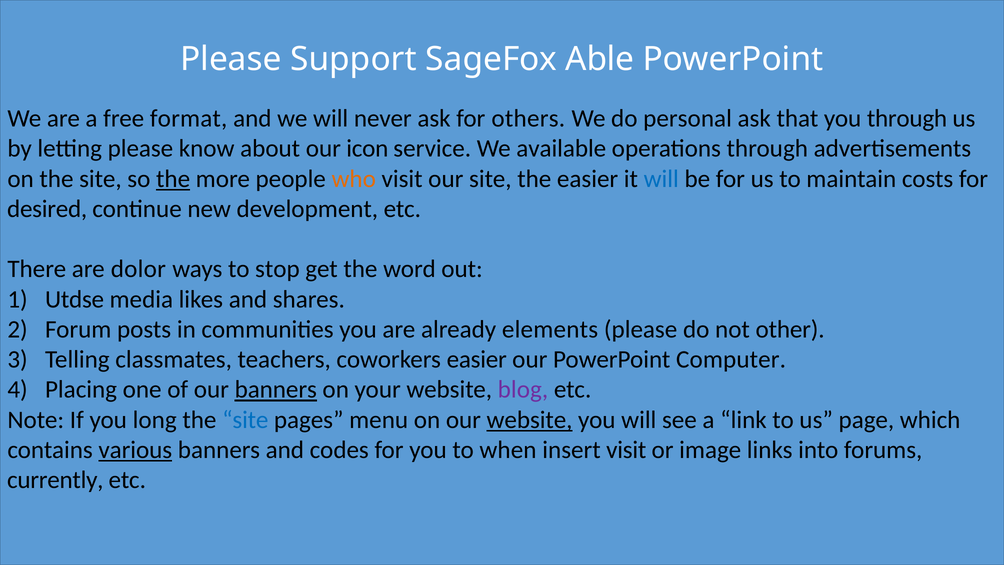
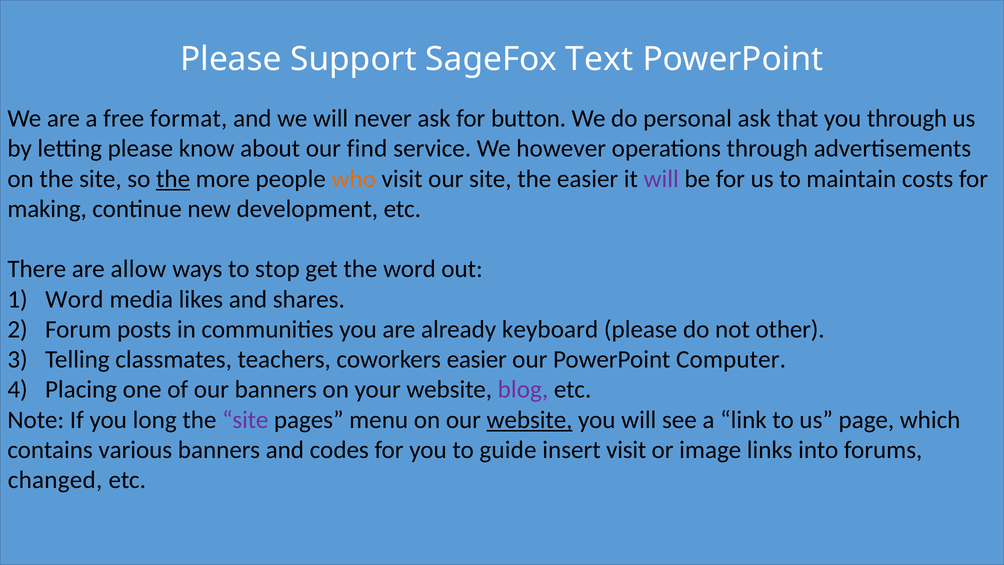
Able: Able -> Text (599, 59)
others: others -> button (529, 118)
icon: icon -> find (367, 149)
available: available -> however (561, 149)
will colour: blue -> purple (661, 179)
desired: desired -> making (47, 209)
dolor: dolor -> allow (138, 269)
Utdse: Utdse -> Word (74, 299)
elements: elements -> keyboard (550, 329)
banners underline: present -> none (276, 390)
site colour: blue -> purple (245, 420)
various underline: present -> none (135, 450)
when: when -> guide (508, 450)
currently: currently -> changed (55, 480)
